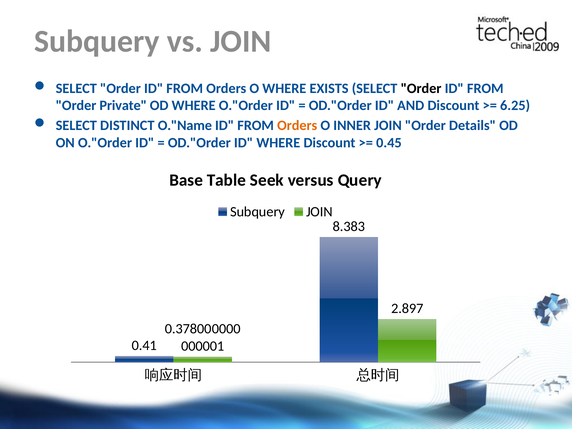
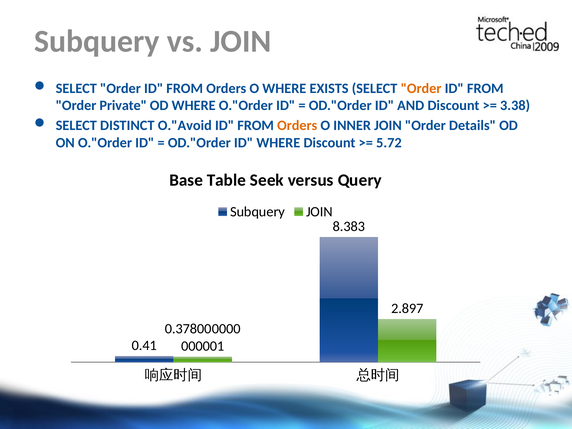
Order colour: black -> orange (421, 88)
6.25: 6.25 -> 3.38 (515, 106)
O."Name: O."Name -> O."Avoid (185, 126)
0.45: 0.45 -> 5.72 (389, 143)
